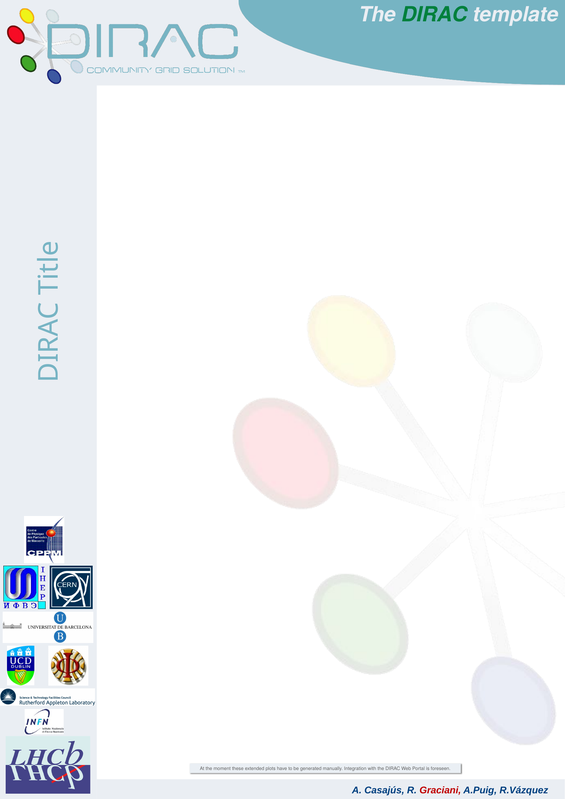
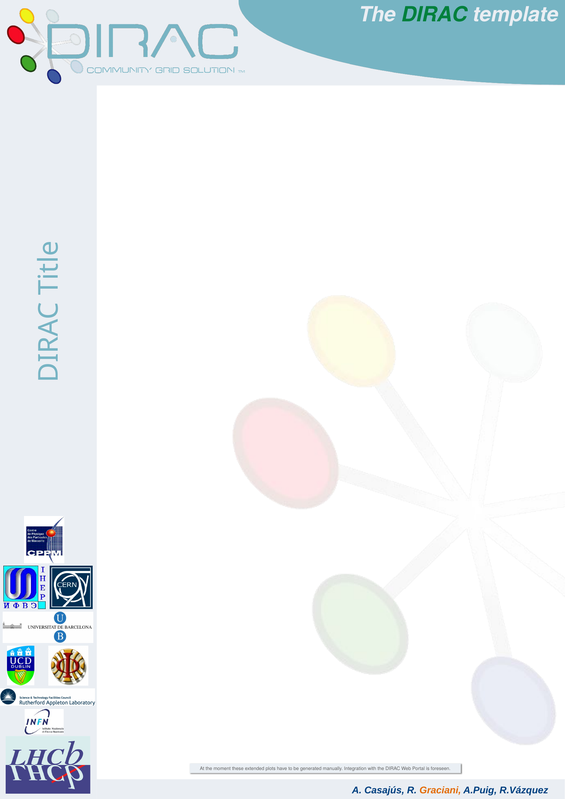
Graciani colour: red -> orange (440, 790)
